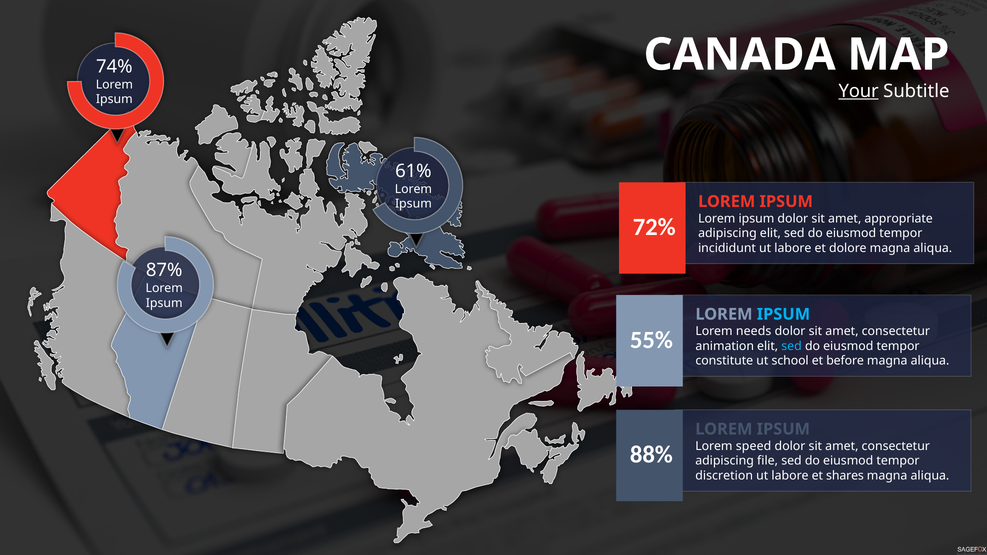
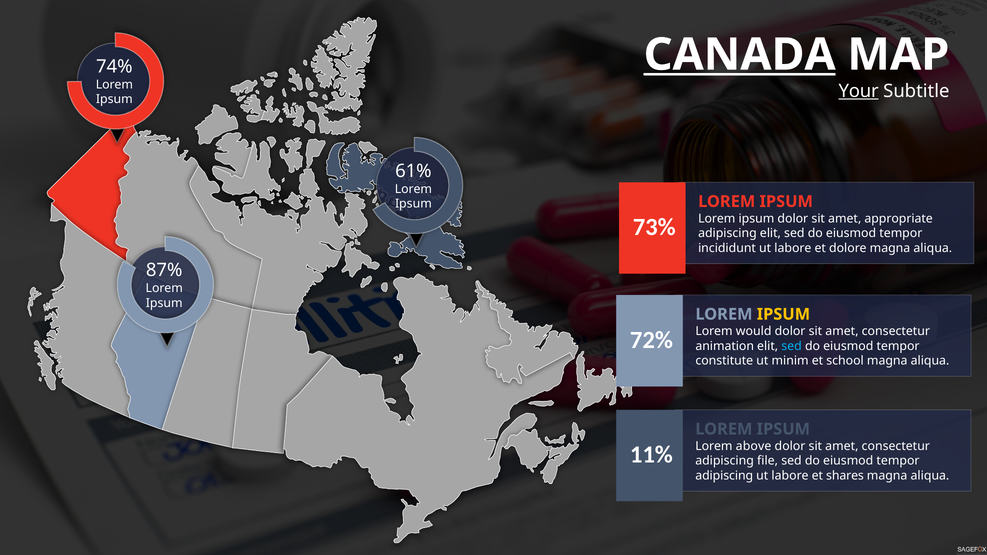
CANADA underline: none -> present (740, 55)
72%: 72% -> 73% (654, 227)
IPSUM colour: light blue -> yellow (783, 314)
needs: needs -> would (754, 331)
55%: 55% -> 72% (651, 340)
school: school -> minim (790, 361)
before: before -> school (845, 361)
speed: speed -> above (754, 446)
88%: 88% -> 11% (651, 455)
discretion: discretion -> adipiscing (724, 476)
